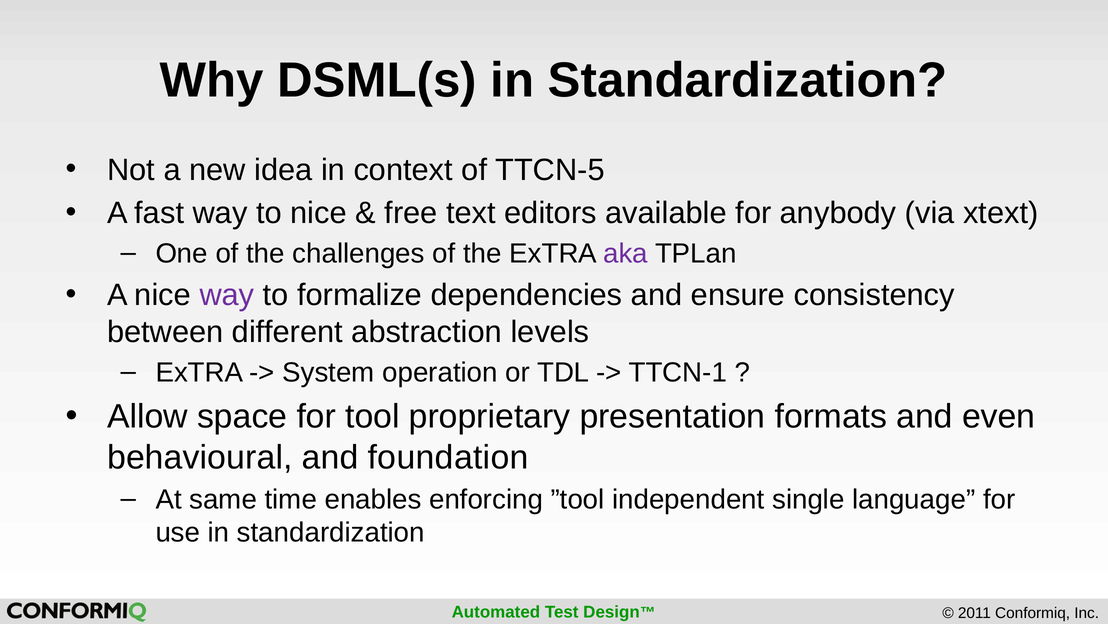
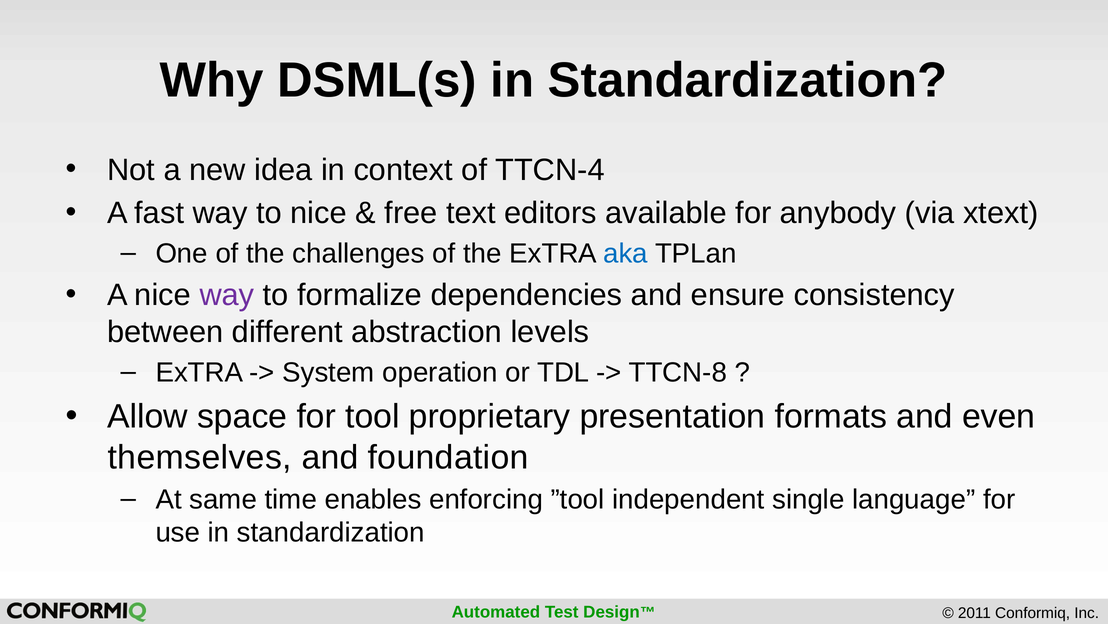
TTCN-5: TTCN-5 -> TTCN-4 (550, 170)
aka colour: purple -> blue (625, 253)
TTCN-1: TTCN-1 -> TTCN-8 (678, 372)
behavioural: behavioural -> themselves (200, 457)
